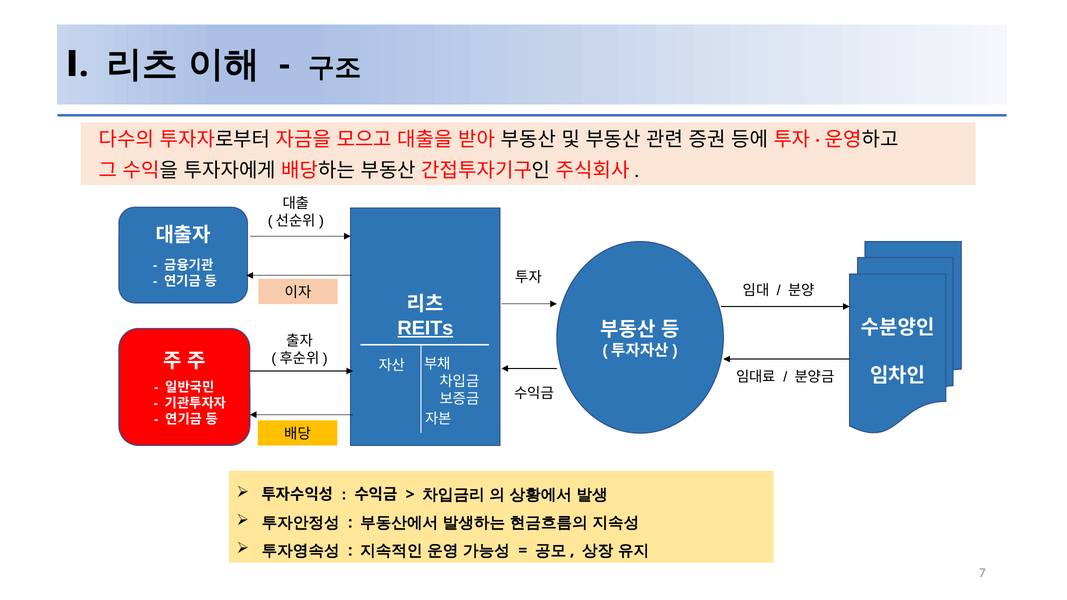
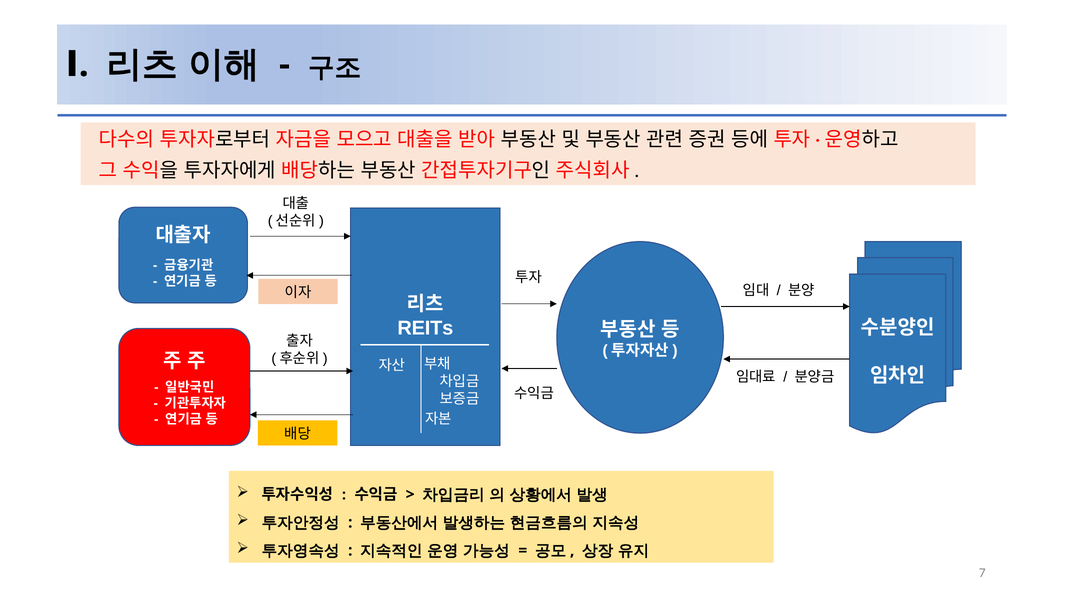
REITs underline: present -> none (425, 328)
